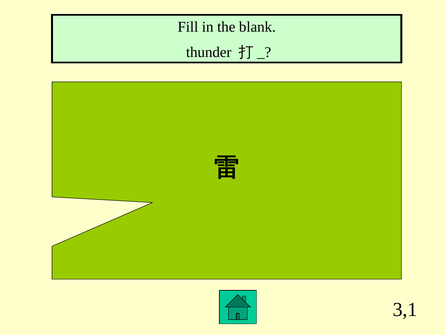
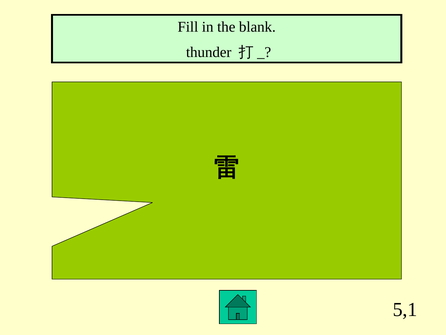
3,1: 3,1 -> 5,1 (405, 309)
